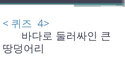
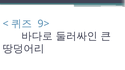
4>: 4> -> 9> (44, 24)
